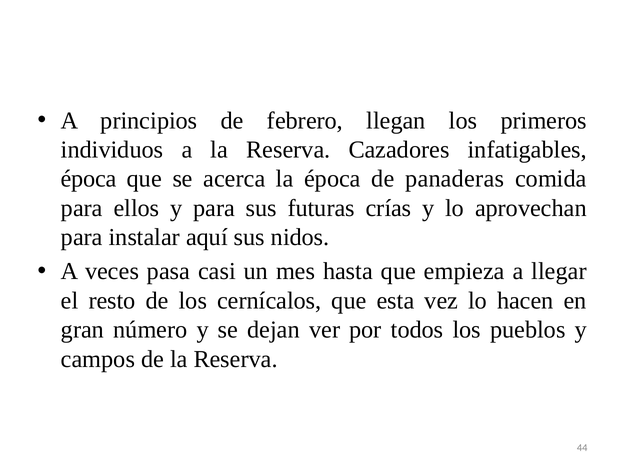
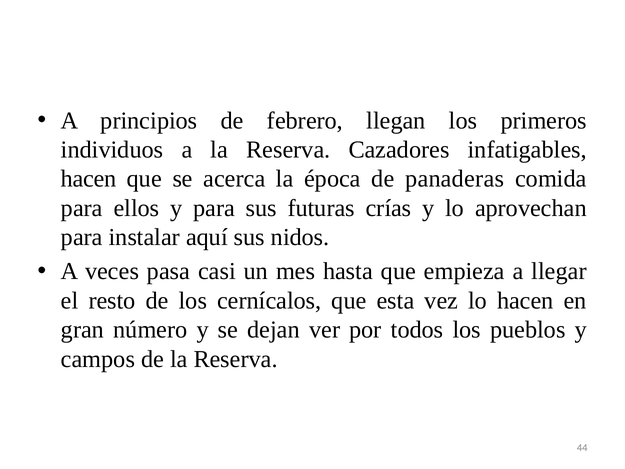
época: época -> hacen (89, 179)
